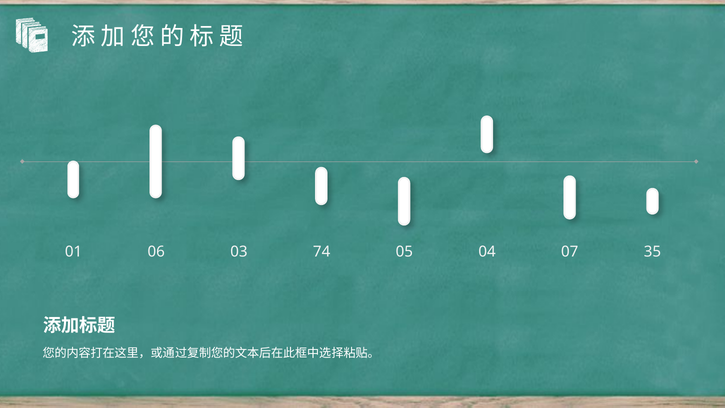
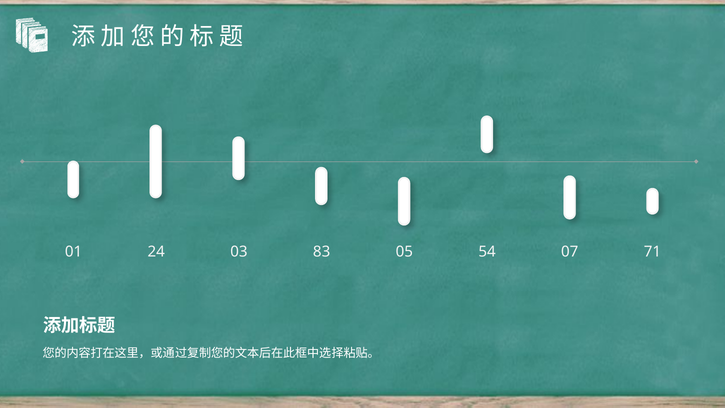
06: 06 -> 24 (156, 251)
74: 74 -> 83 (322, 251)
04: 04 -> 54 (487, 251)
35: 35 -> 71 (652, 251)
